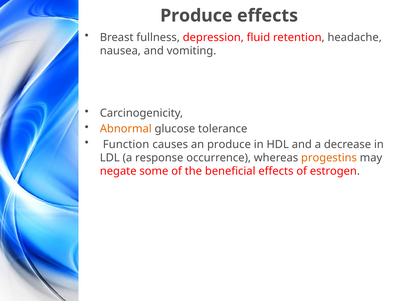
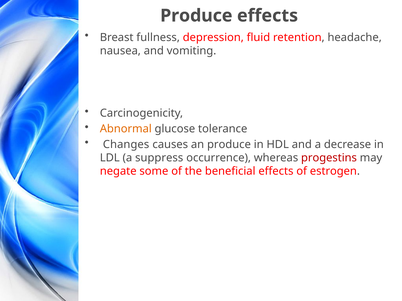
Function: Function -> Changes (126, 145)
response: response -> suppress (159, 158)
progestins colour: orange -> red (329, 158)
